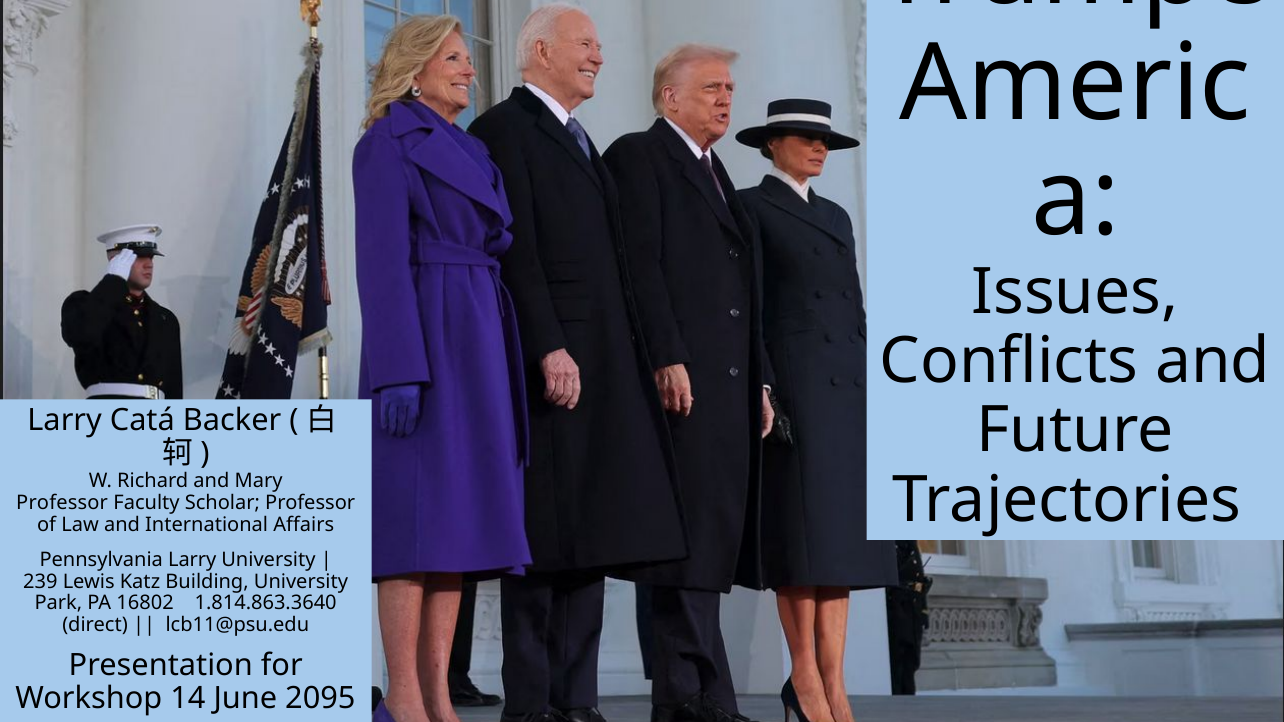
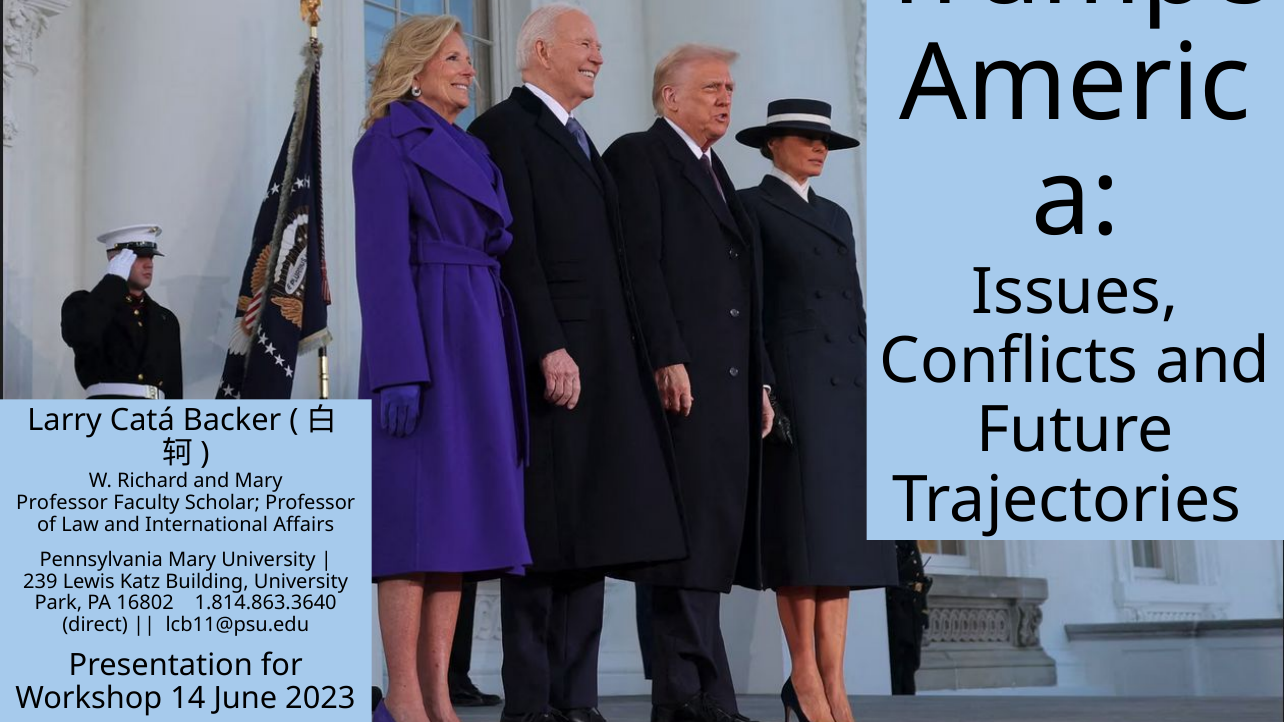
Pennsylvania Larry: Larry -> Mary (192, 560)
2095: 2095 -> 2023 (320, 699)
